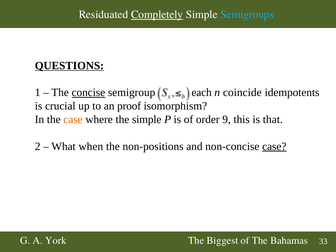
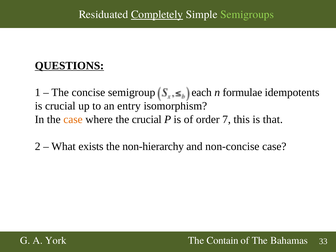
Semigroups colour: light blue -> light green (247, 14)
concise underline: present -> none (88, 93)
coincide: coincide -> formulae (242, 93)
proof: proof -> entry (129, 106)
the simple: simple -> crucial (147, 119)
9: 9 -> 7 (227, 119)
when: when -> exists (91, 146)
non-positions: non-positions -> non-hierarchy (153, 146)
case underline: present -> none (274, 146)
Biggest: Biggest -> Contain (222, 240)
